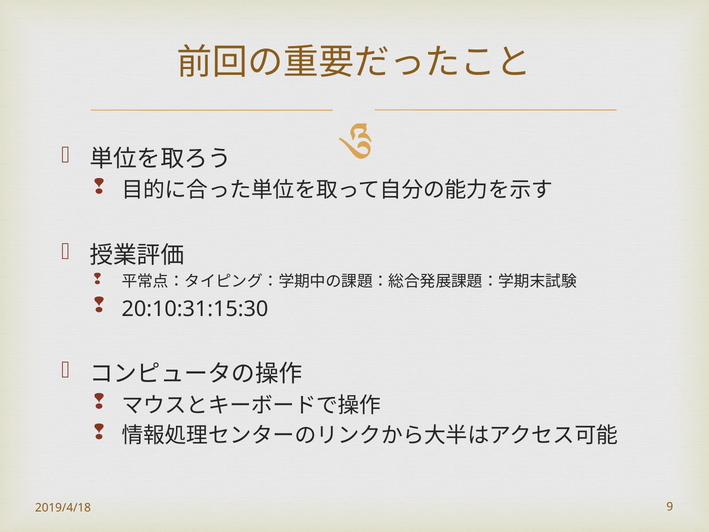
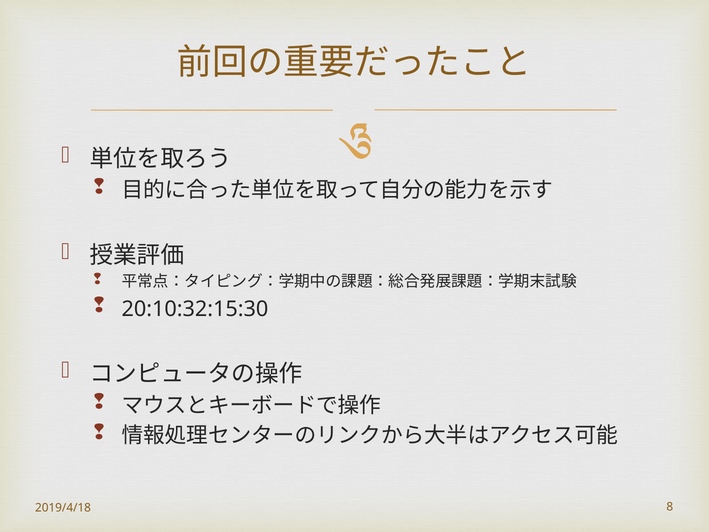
20:10:31:15:30: 20:10:31:15:30 -> 20:10:32:15:30 (195, 309)
9: 9 -> 8 (670, 506)
